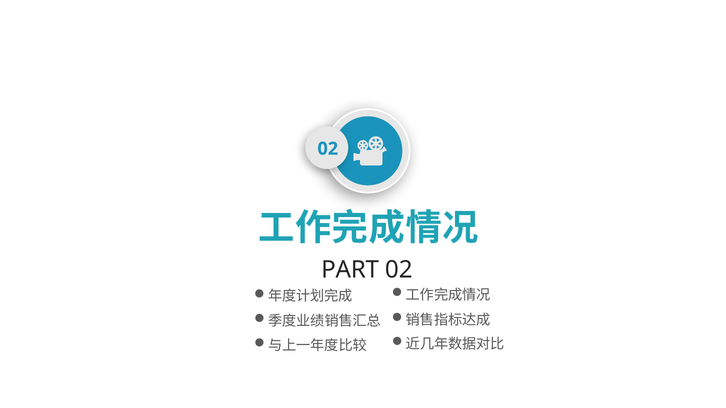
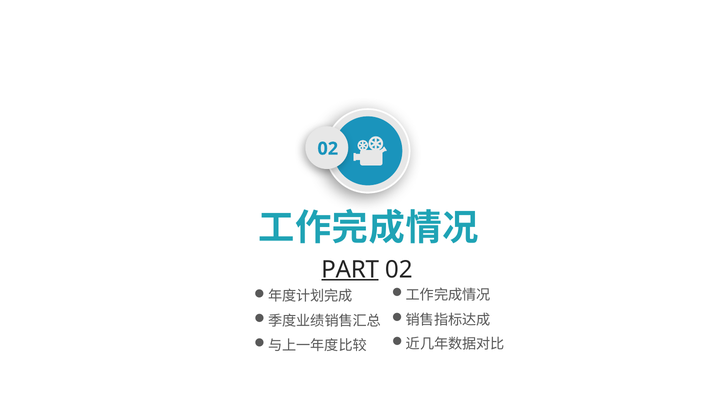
PART underline: none -> present (350, 270)
